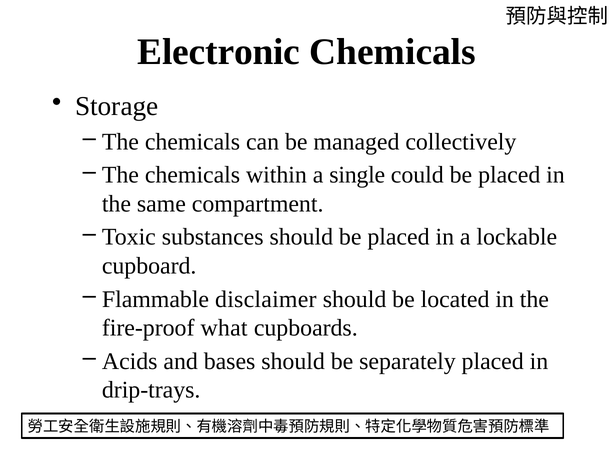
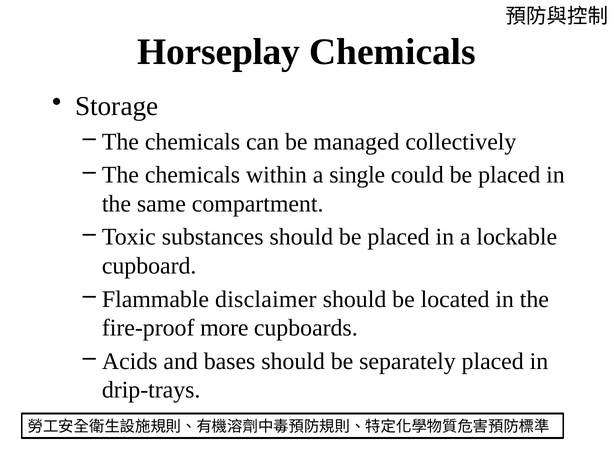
Electronic: Electronic -> Horseplay (219, 52)
what: what -> more (224, 328)
